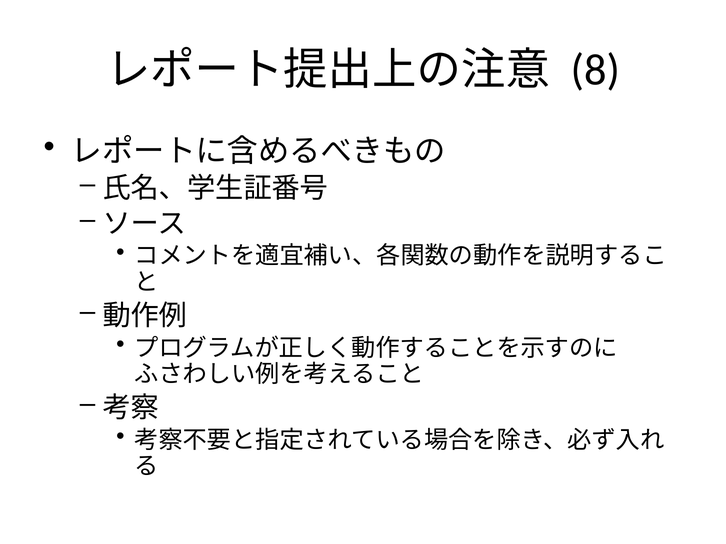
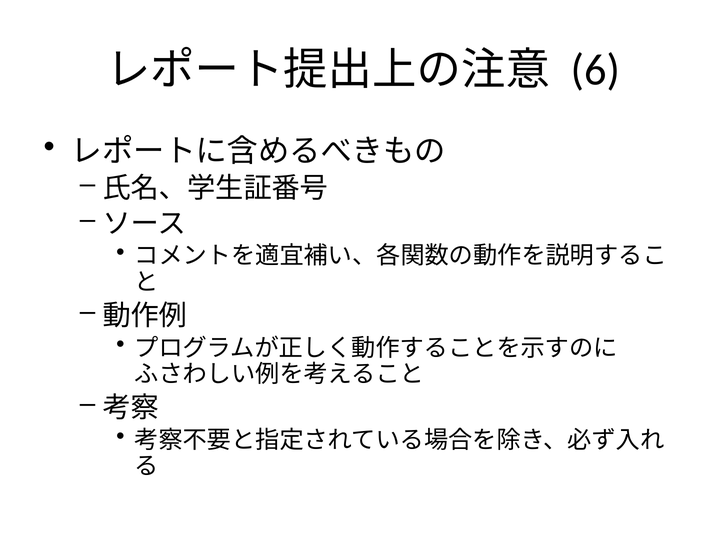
8: 8 -> 6 (595, 70)
